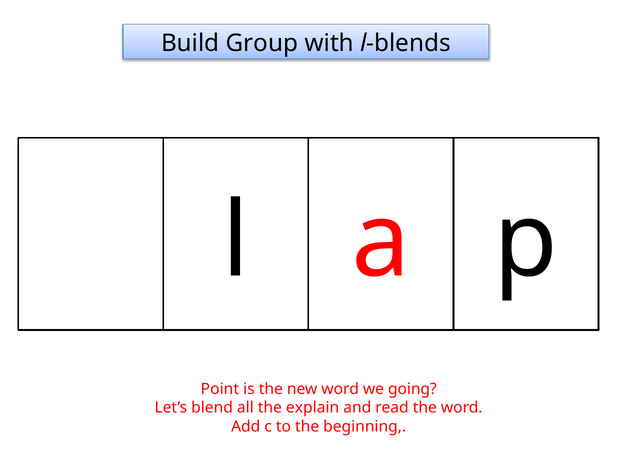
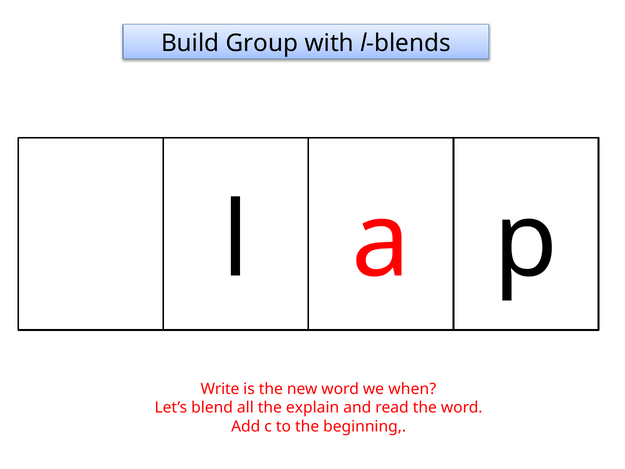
Point: Point -> Write (220, 389)
going: going -> when (412, 389)
